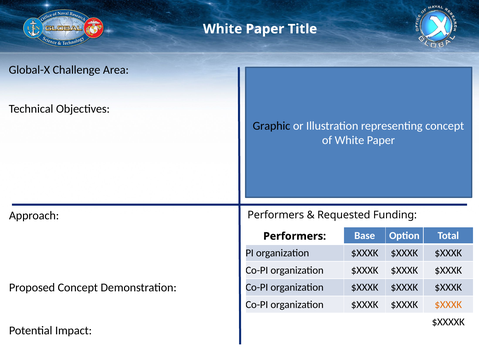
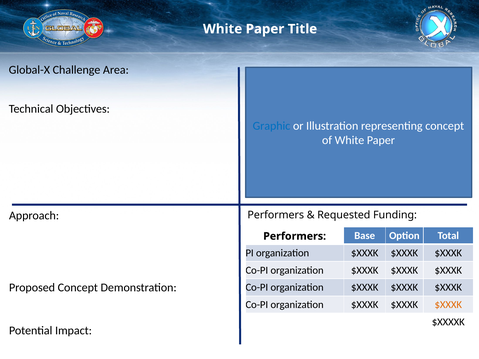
Graphic colour: black -> blue (272, 126)
